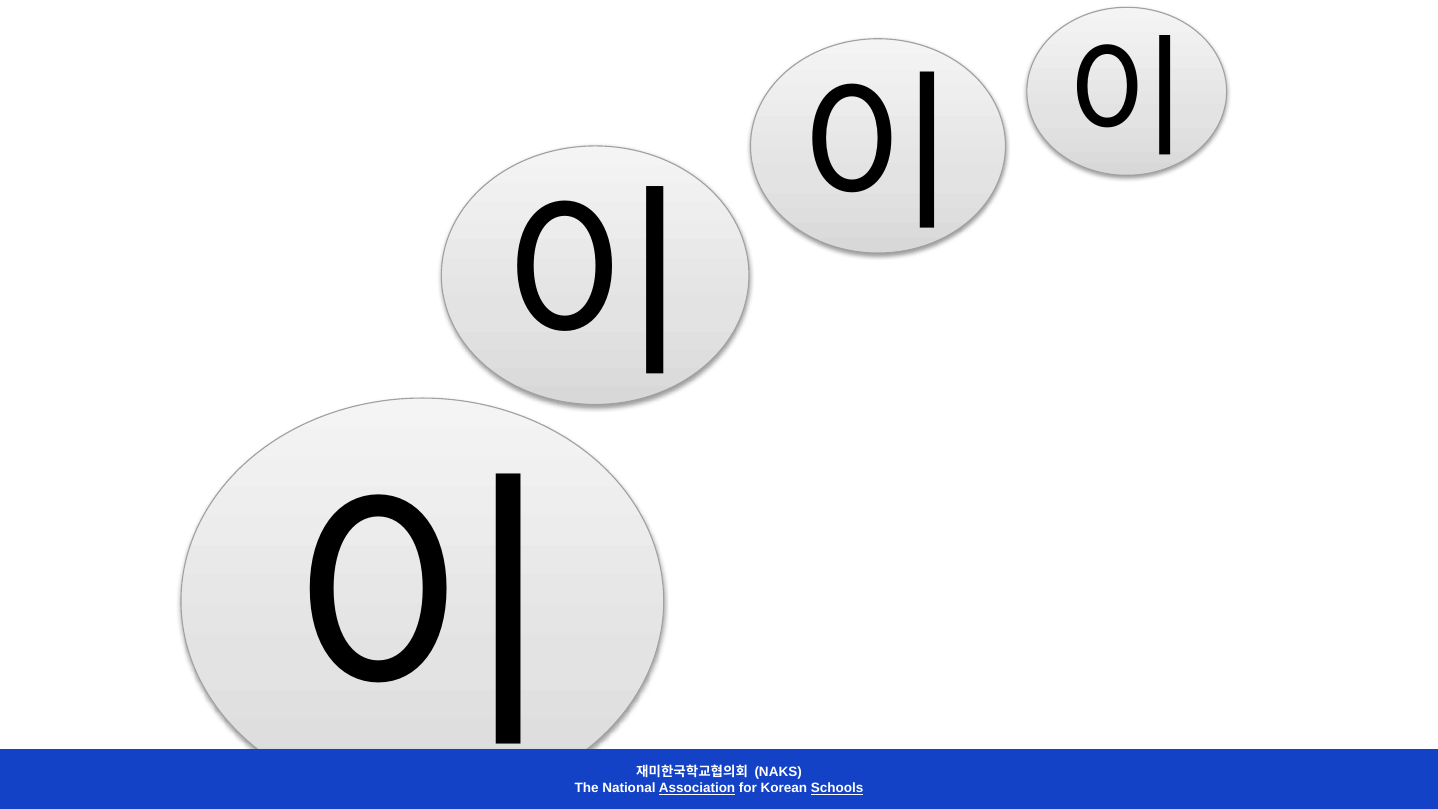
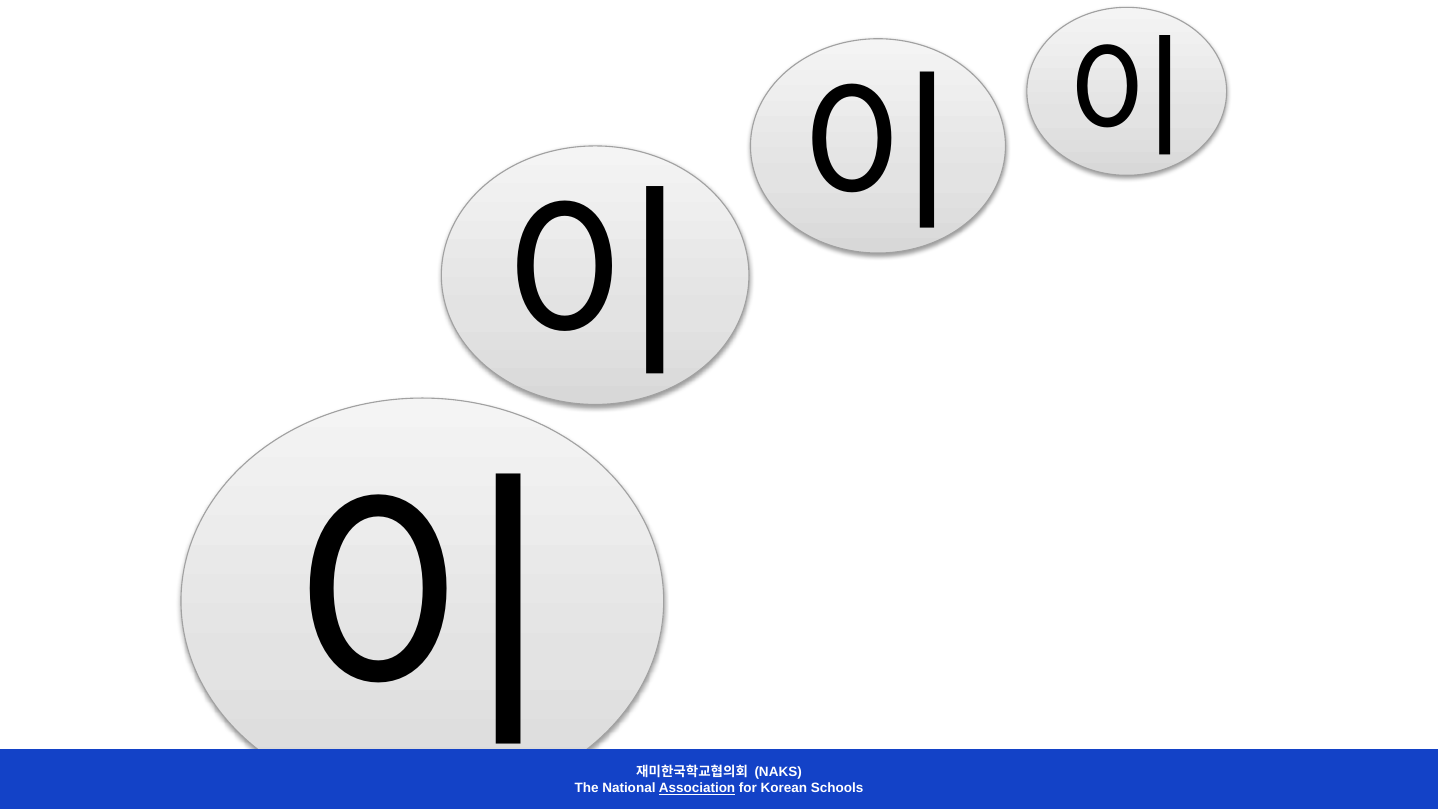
Schools underline: present -> none (837, 788)
